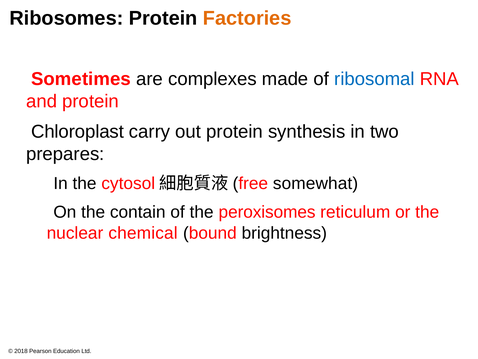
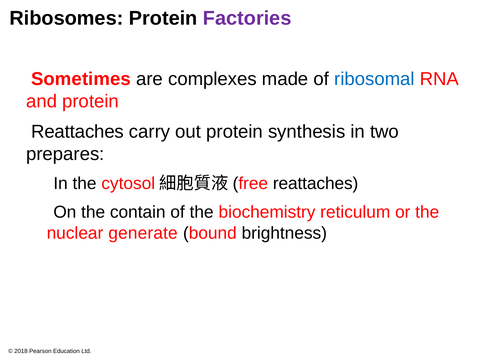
Factories colour: orange -> purple (247, 18)
Chloroplast: Chloroplast -> Reattaches (78, 132)
somewhat: somewhat -> reattaches (316, 183)
peroxisomes: peroxisomes -> biochemistry (267, 212)
chemical: chemical -> generate (143, 233)
